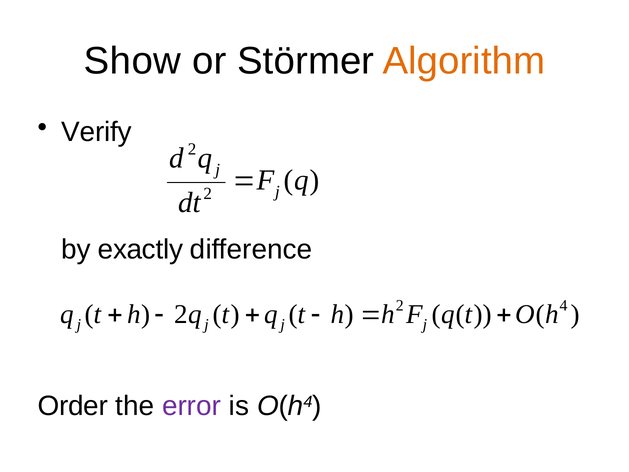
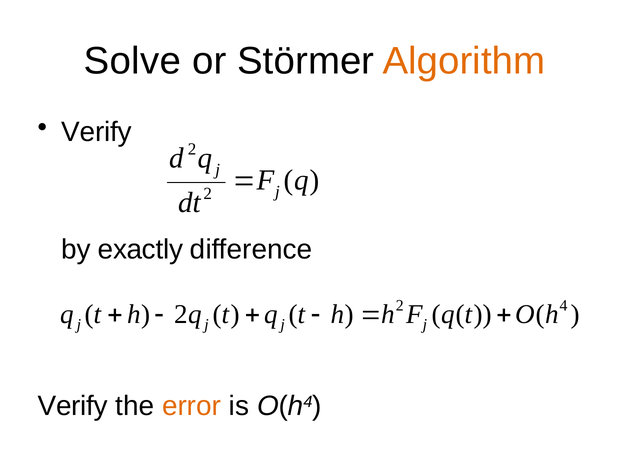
Show: Show -> Solve (133, 61)
Order: Order -> Verify (73, 406)
error colour: purple -> orange (192, 406)
